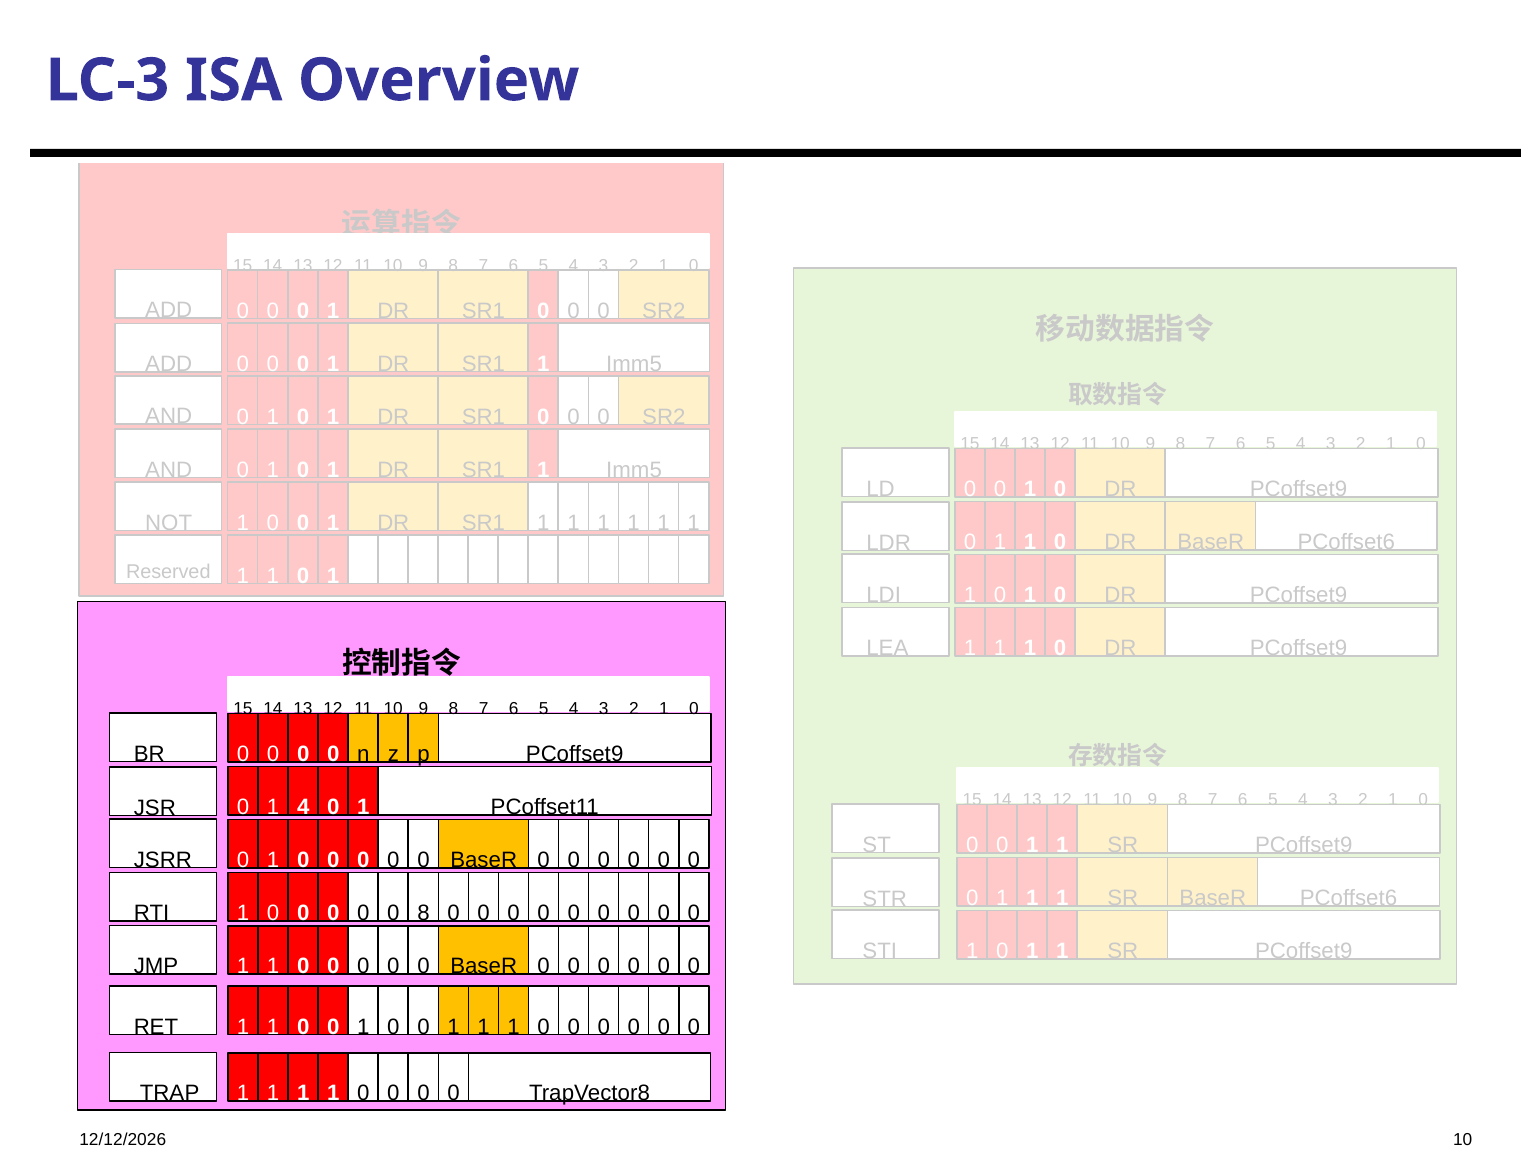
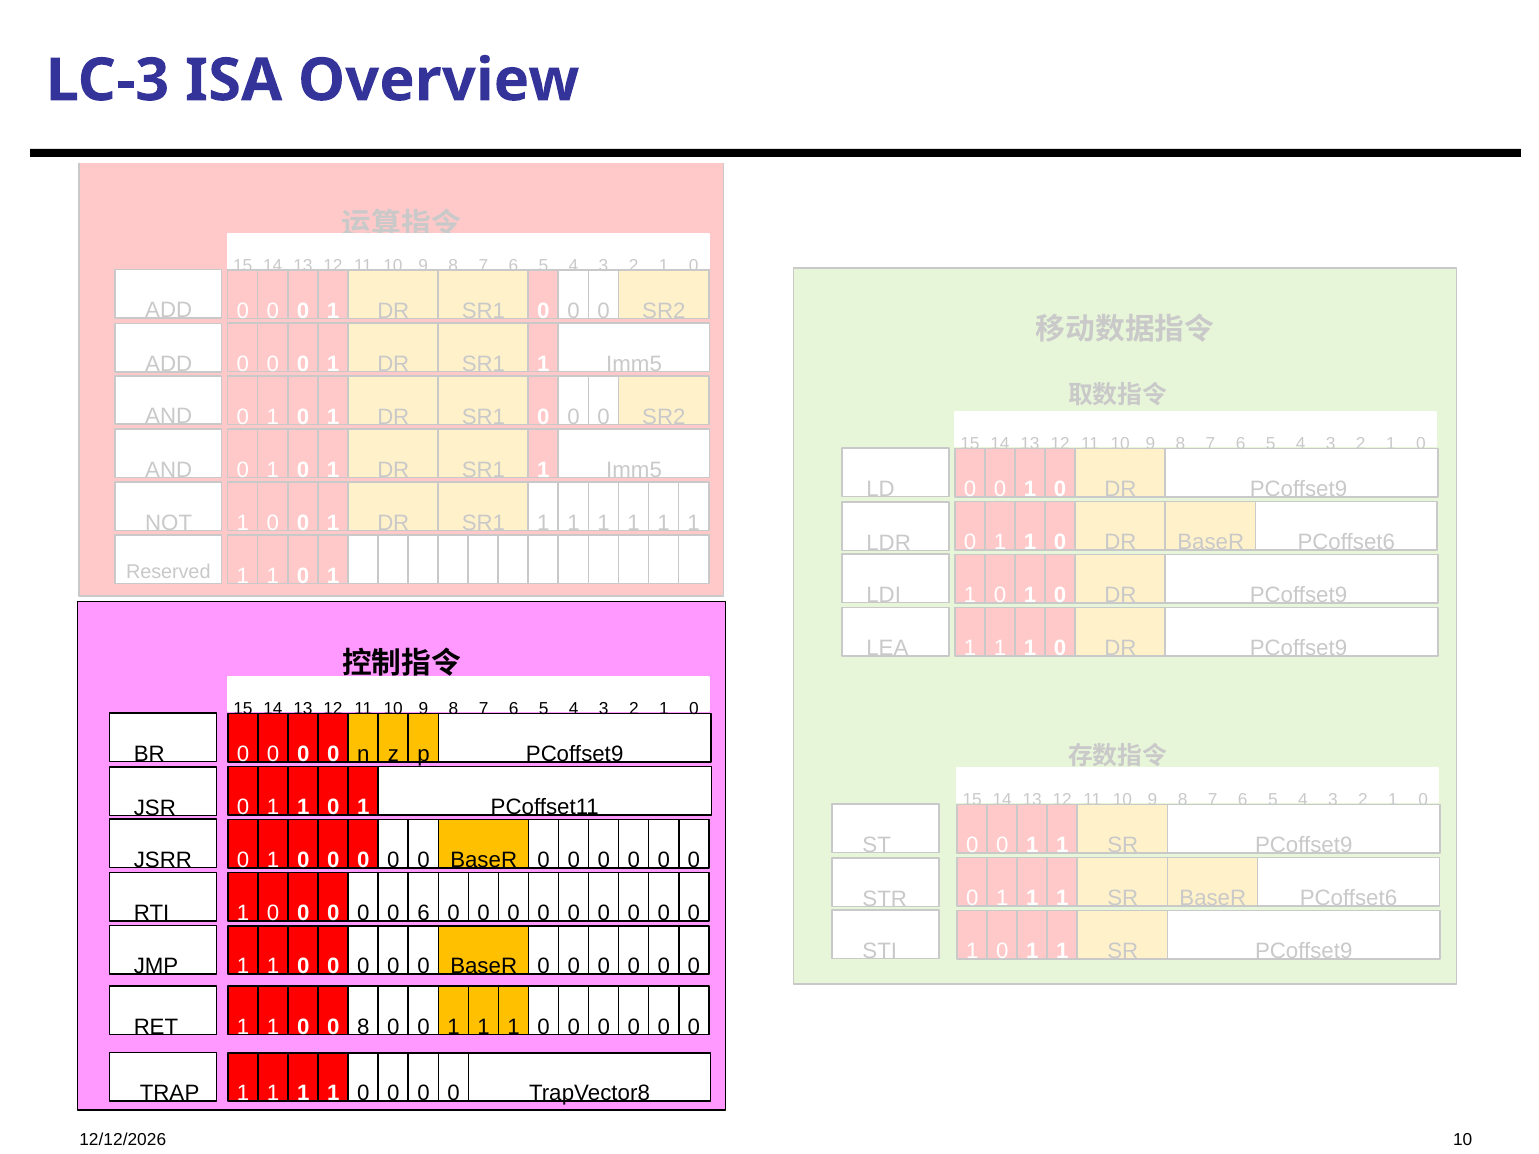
4: 4 -> 1 (303, 807)
0 8: 8 -> 6 (423, 913)
1: 1 -> 8 (363, 1027)
